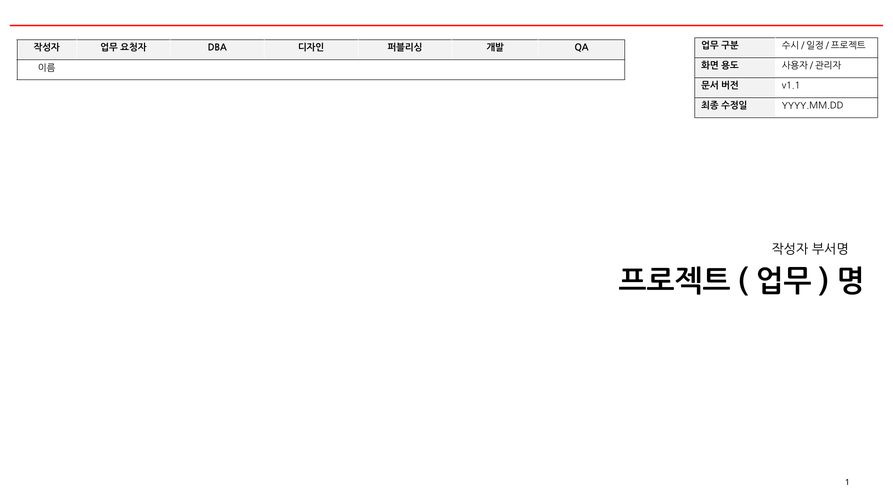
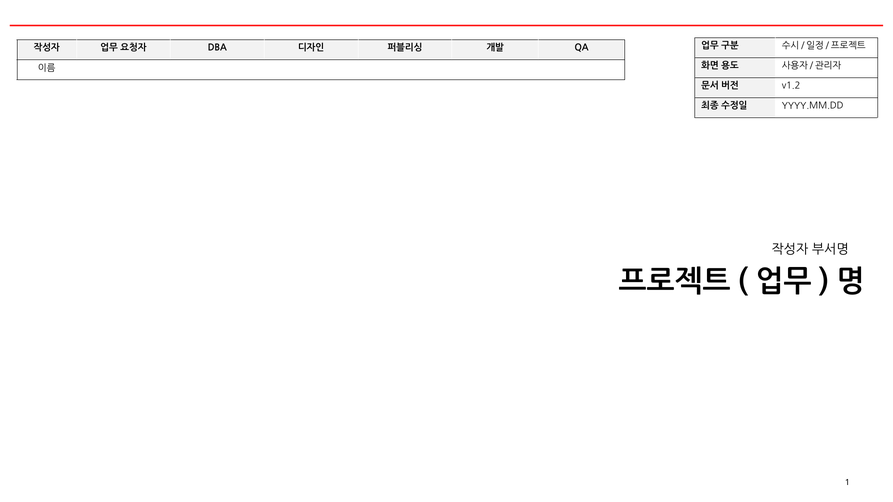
v1.1: v1.1 -> v1.2 (791, 86)
